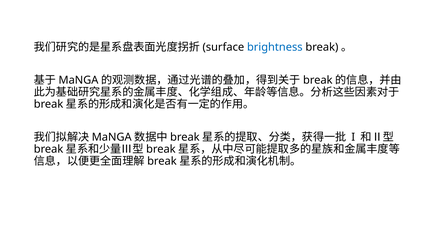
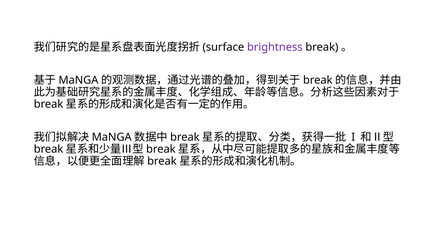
brightness colour: blue -> purple (275, 47)
